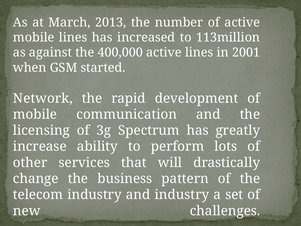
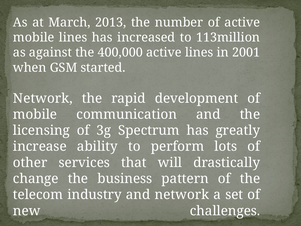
and industry: industry -> network (182, 195)
